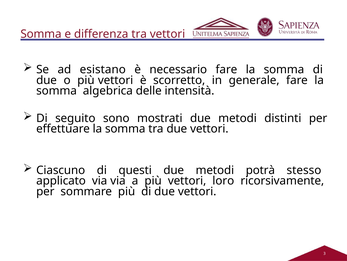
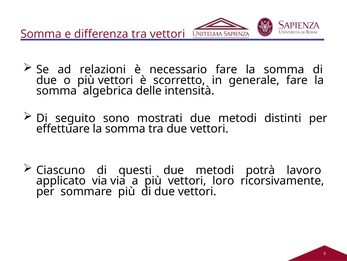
esistano: esistano -> relazioni (103, 69)
stesso: stesso -> lavoro (304, 170)
